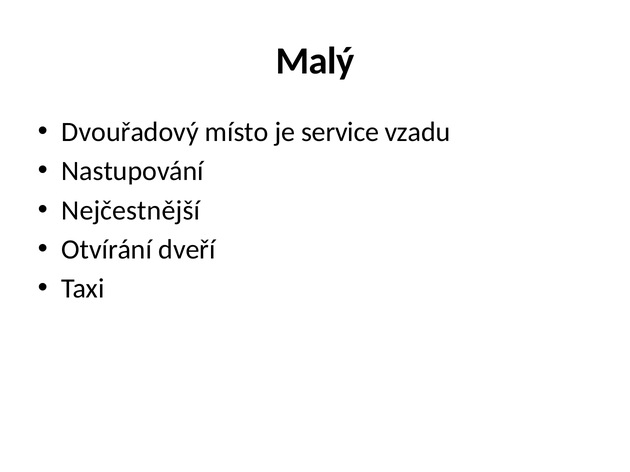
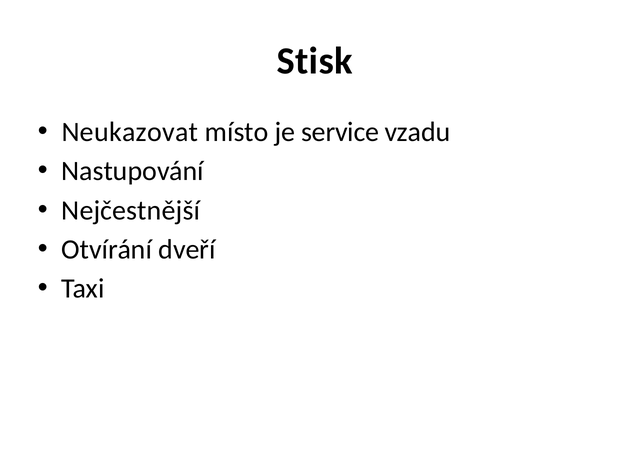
Malý: Malý -> Stisk (315, 61)
Dvouřadový: Dvouřadový -> Neukazovat (130, 132)
